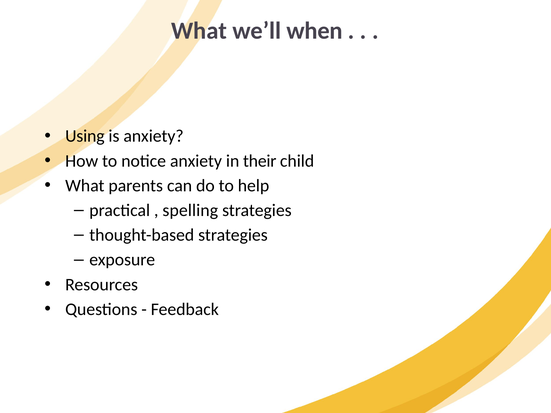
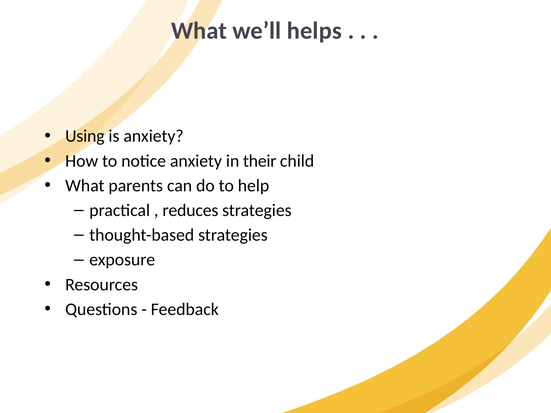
when: when -> helps (314, 31)
spelling: spelling -> reduces (190, 210)
